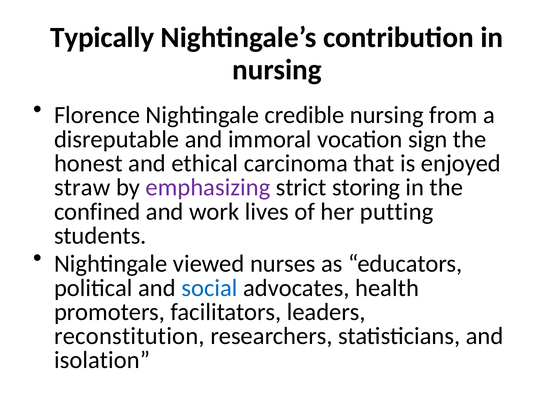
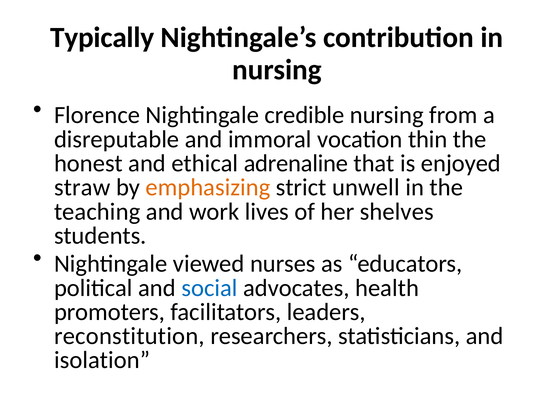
sign: sign -> thin (428, 139)
carcinoma: carcinoma -> adrenaline (296, 163)
emphasizing colour: purple -> orange (208, 187)
storing: storing -> unwell (366, 187)
confined: confined -> teaching (97, 211)
putting: putting -> shelves (397, 211)
